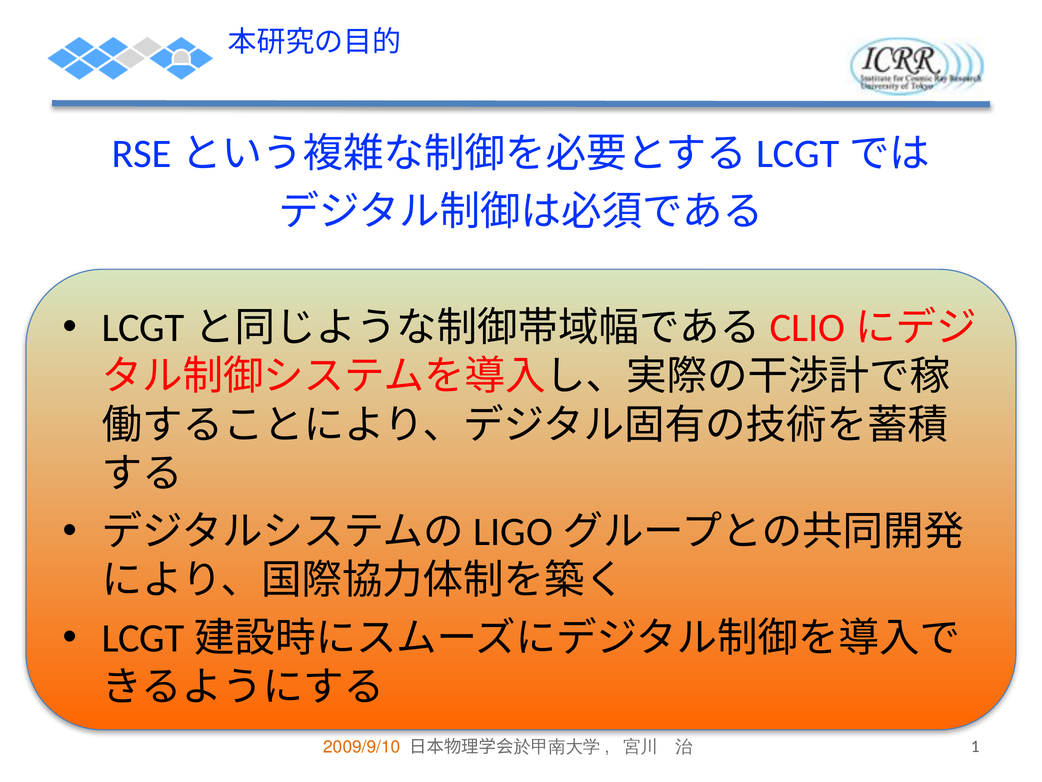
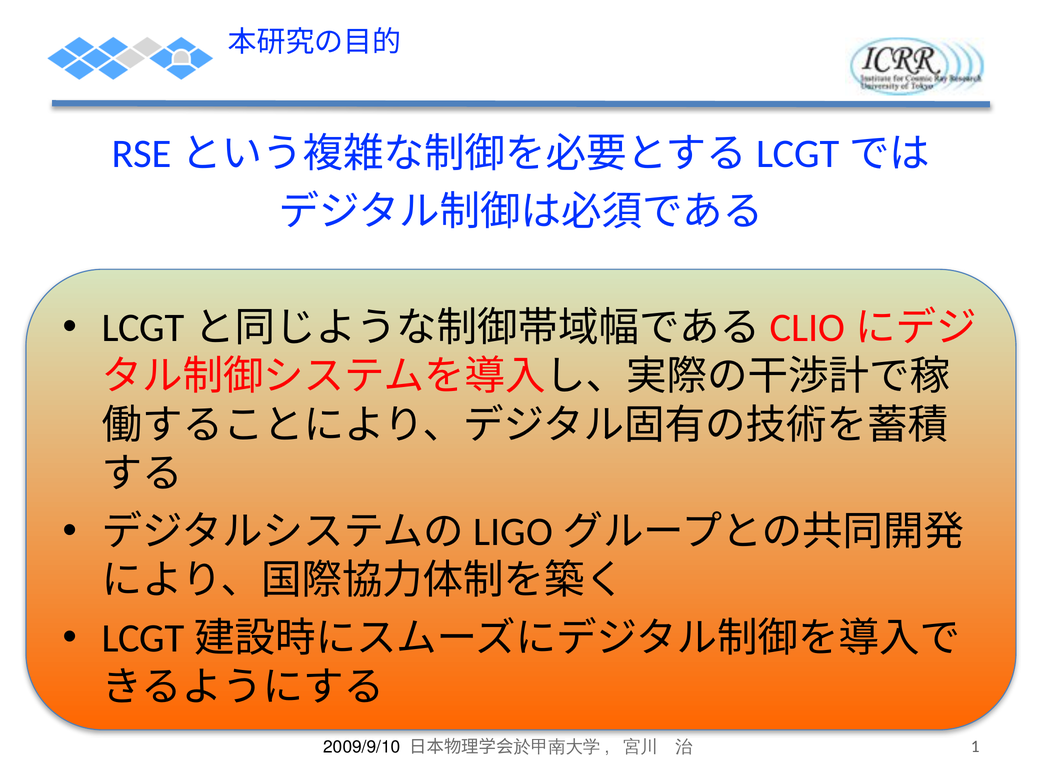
2009/9/10 colour: orange -> black (362, 746)
